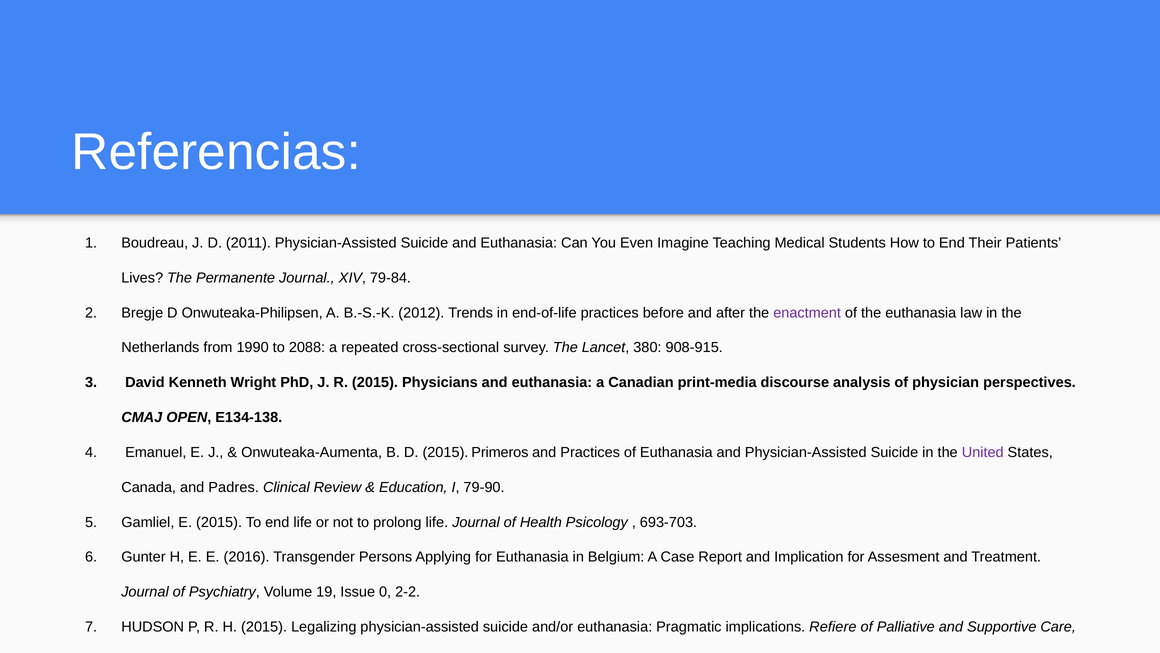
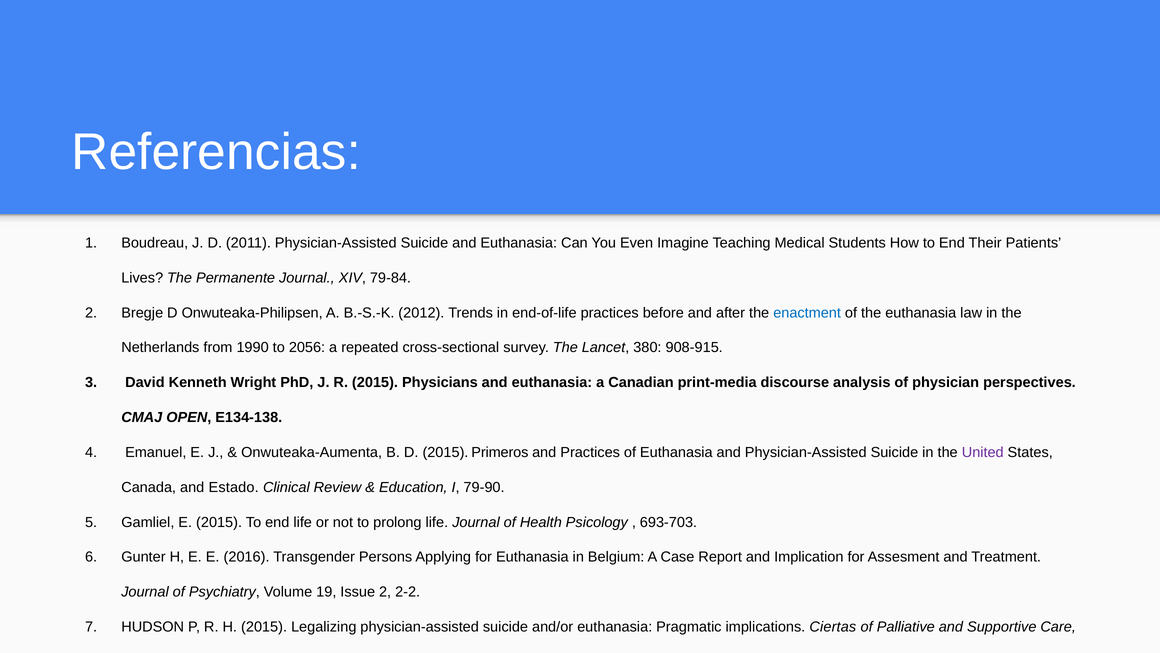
enactment colour: purple -> blue (807, 313)
2088: 2088 -> 2056 (307, 347)
Padres: Padres -> Estado (234, 487)
Issue 0: 0 -> 2 (385, 592)
Refiere: Refiere -> Ciertas (833, 627)
